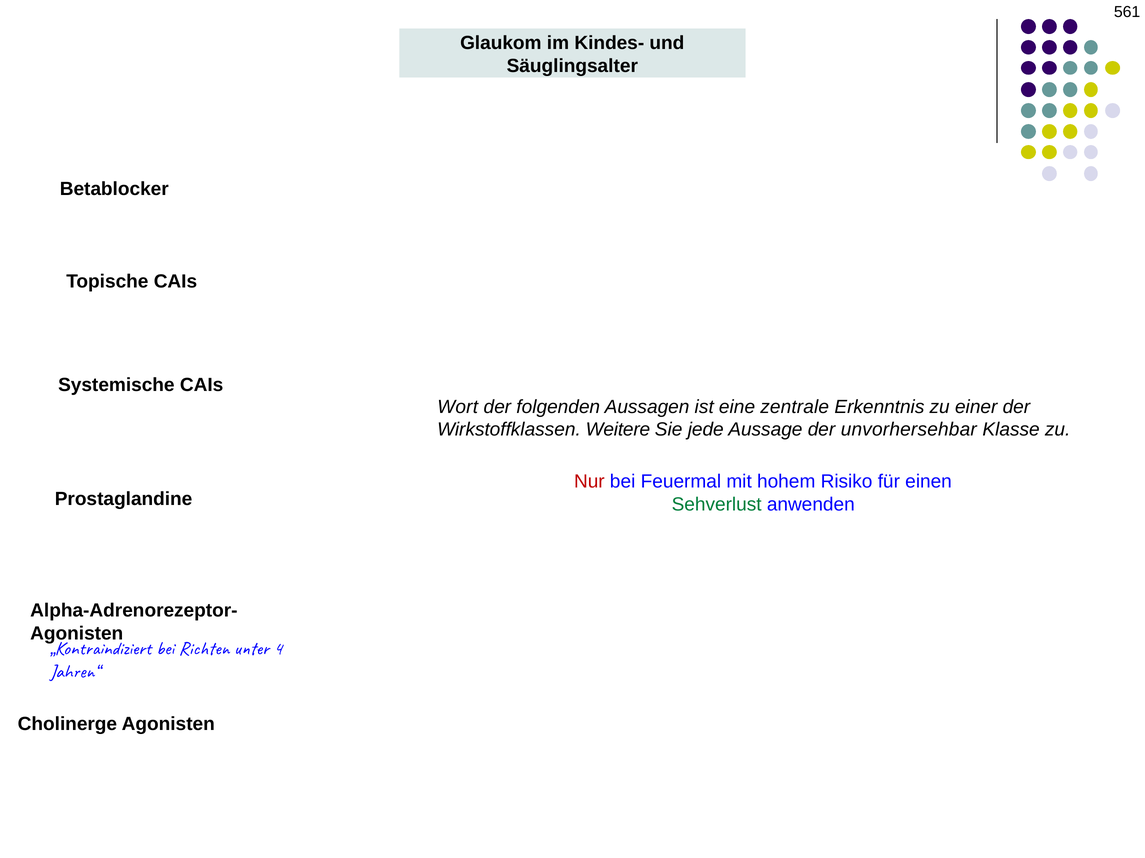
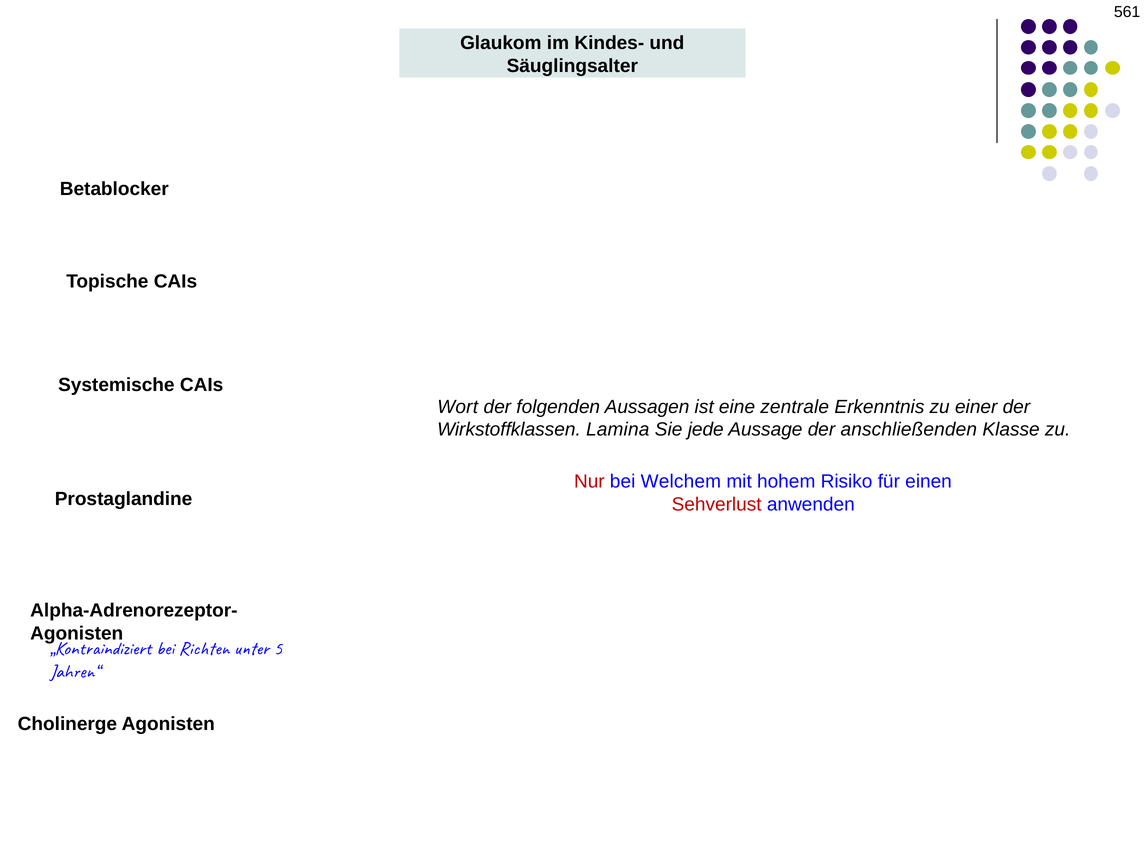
Weitere: Weitere -> Lamina (618, 430)
unvorhersehbar: unvorhersehbar -> anschließenden (909, 430)
Feuermal: Feuermal -> Welchem (681, 482)
Sehverlust colour: green -> red (717, 505)
4: 4 -> 5 (278, 649)
